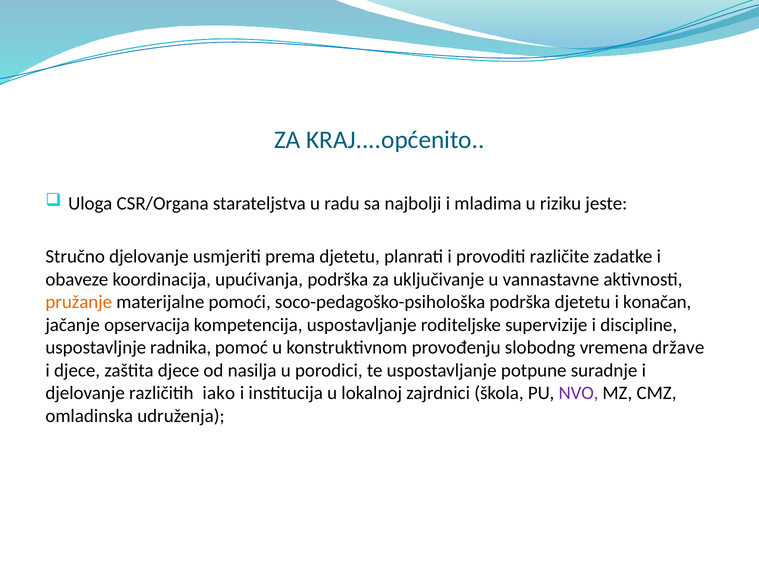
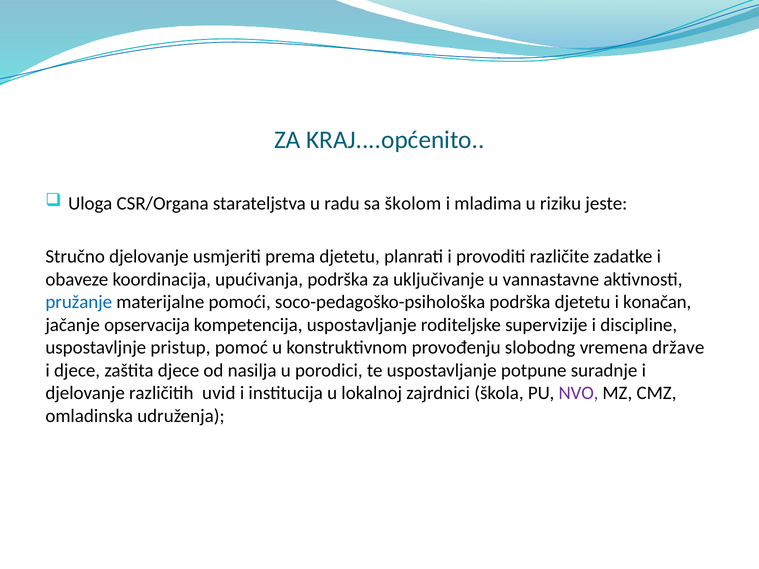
najbolji: najbolji -> školom (413, 204)
pružanje colour: orange -> blue (79, 302)
radnika: radnika -> pristup (180, 348)
iako: iako -> uvid (219, 393)
